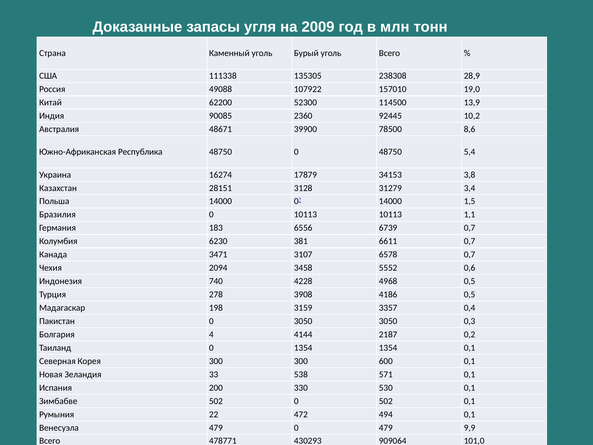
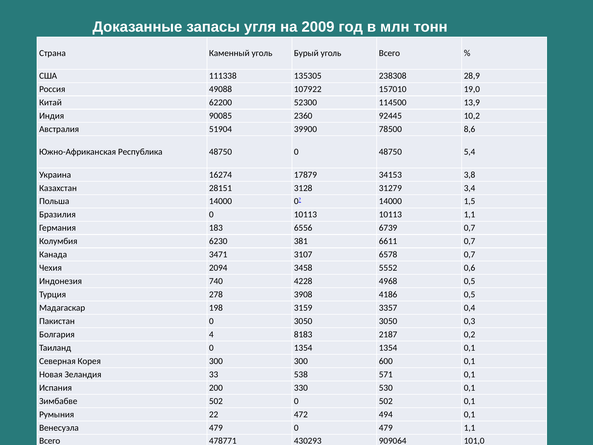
48671: 48671 -> 51904 (221, 129)
4144: 4144 -> 8183 (303, 334)
479 9,9: 9,9 -> 1,1 (470, 427)
